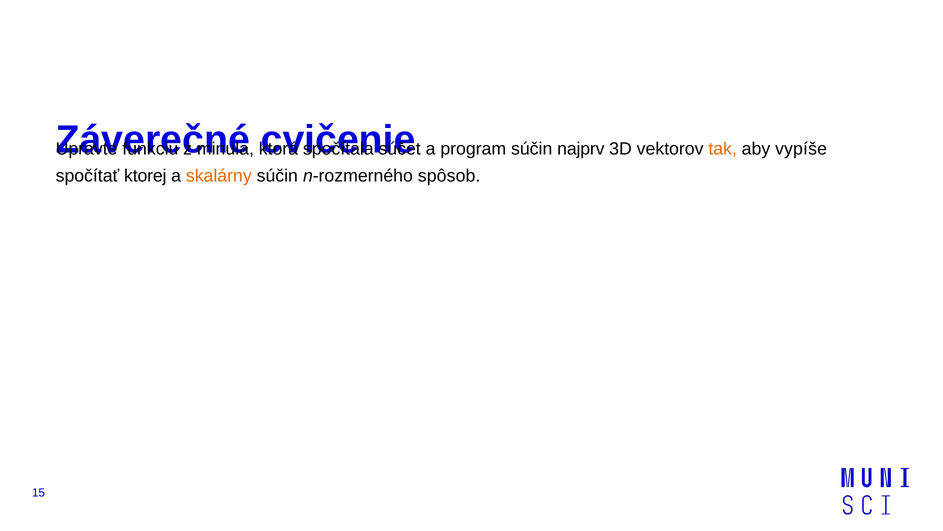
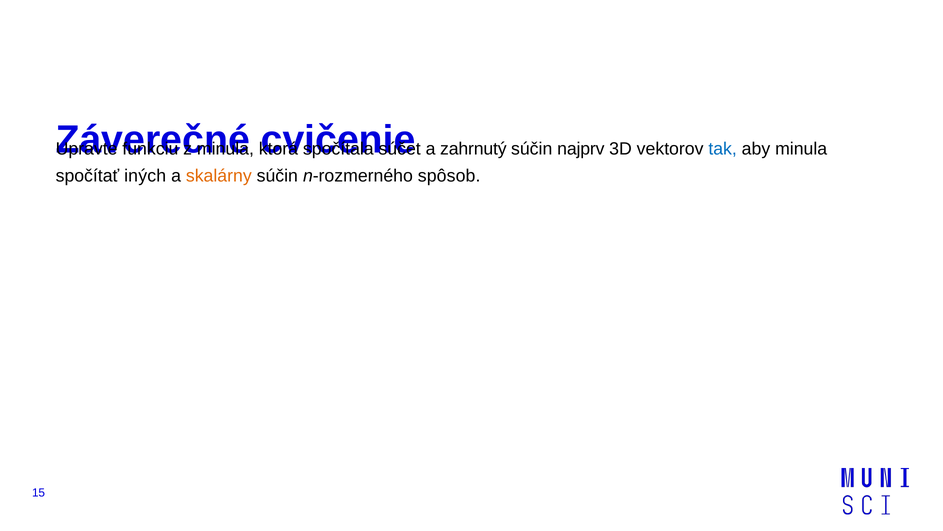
program: program -> zahrnutý (473, 149)
tak colour: orange -> blue (723, 149)
aby vypíše: vypíše -> minula (801, 149)
ktorej: ktorej -> iných (145, 176)
